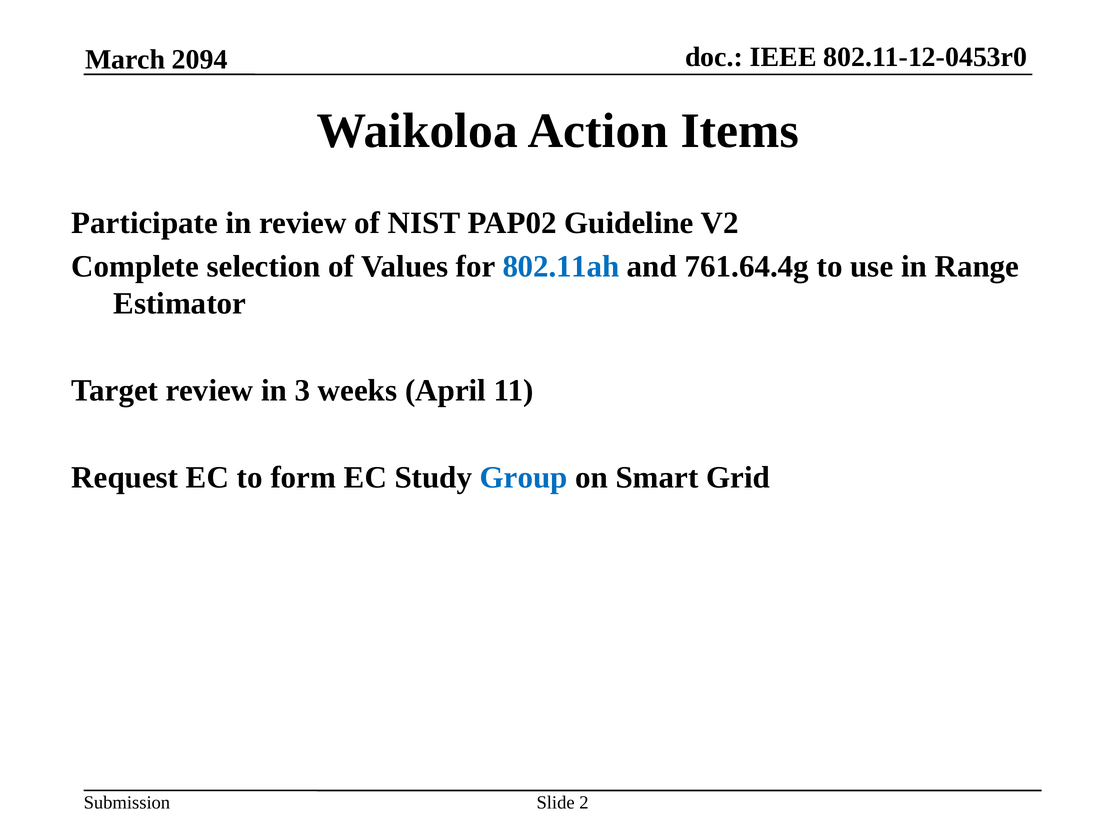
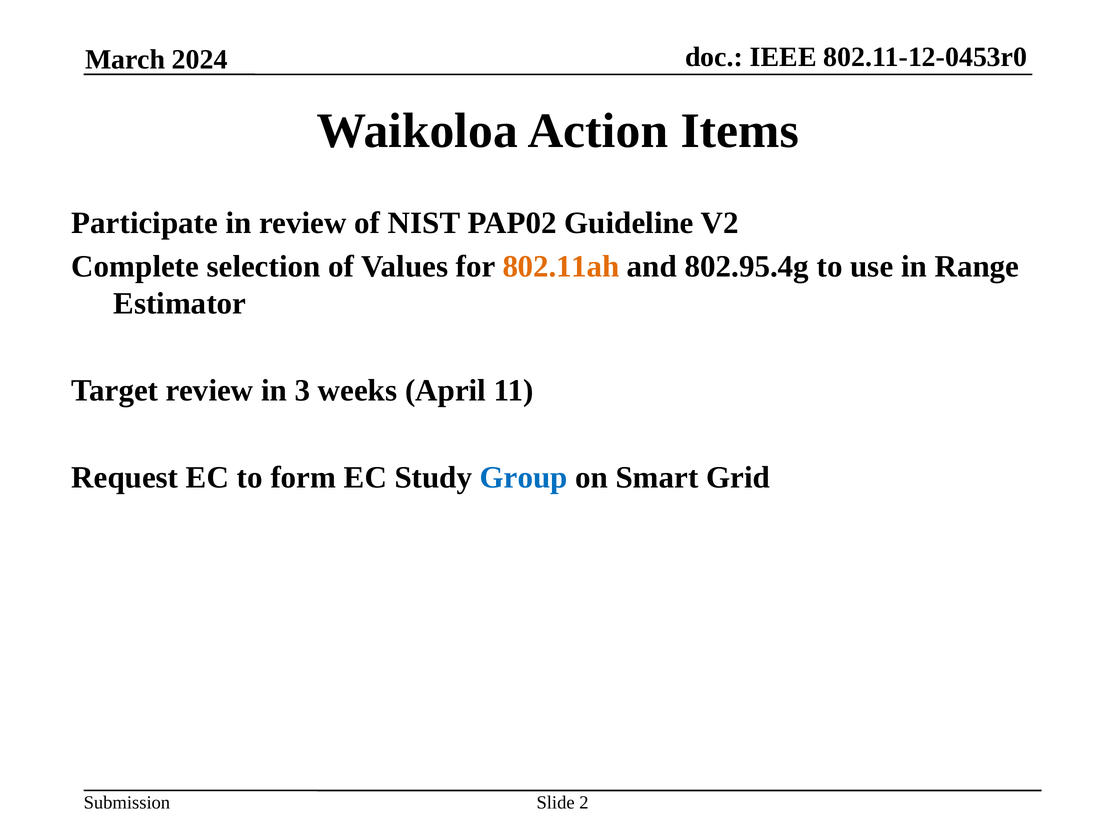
2094: 2094 -> 2024 (200, 60)
802.11ah colour: blue -> orange (561, 266)
761.64.4g: 761.64.4g -> 802.95.4g (747, 266)
